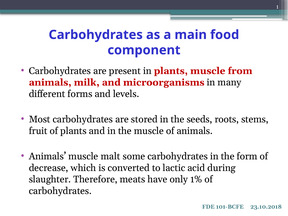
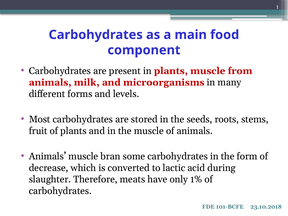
malt: malt -> bran (110, 156)
